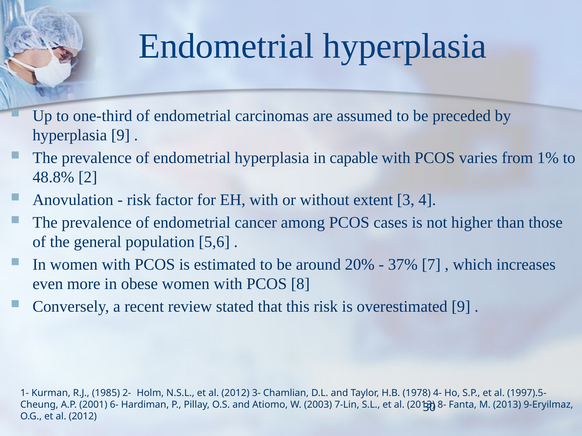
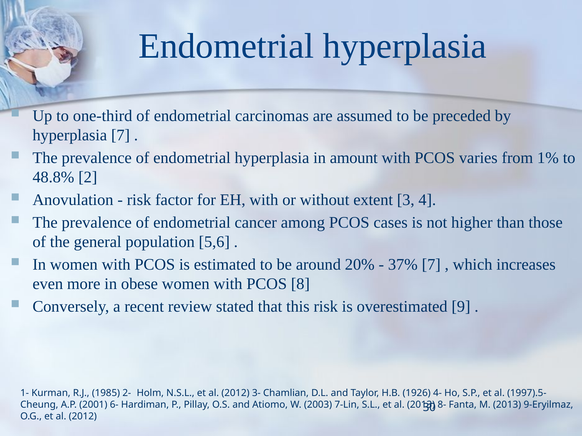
hyperplasia 9: 9 -> 7 (121, 135)
capable: capable -> amount (354, 158)
1978: 1978 -> 1926 (417, 393)
